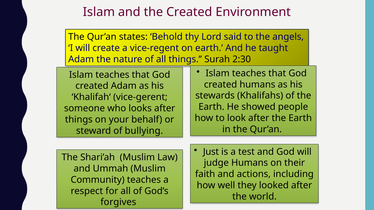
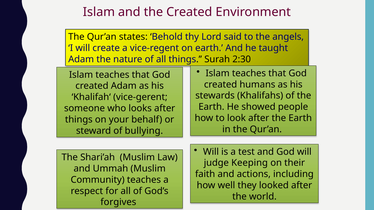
Just: Just -> Will (211, 152)
judge Humans: Humans -> Keeping (250, 163)
